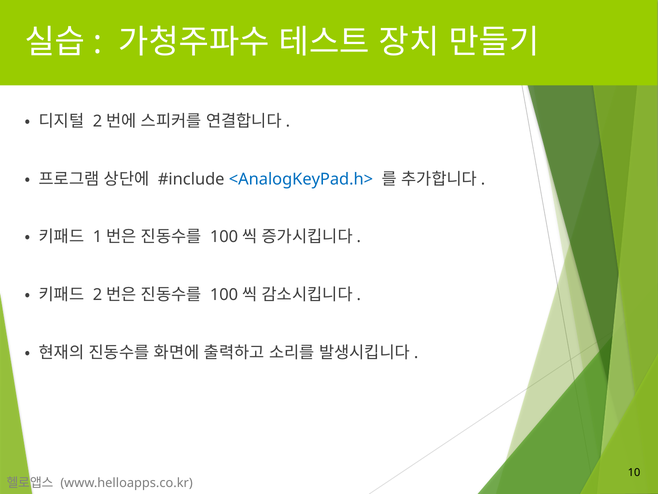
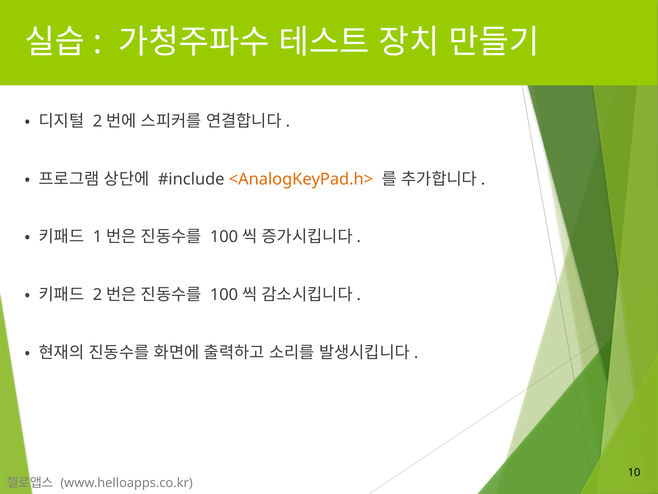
<AnalogKeyPad.h> colour: blue -> orange (301, 179)
